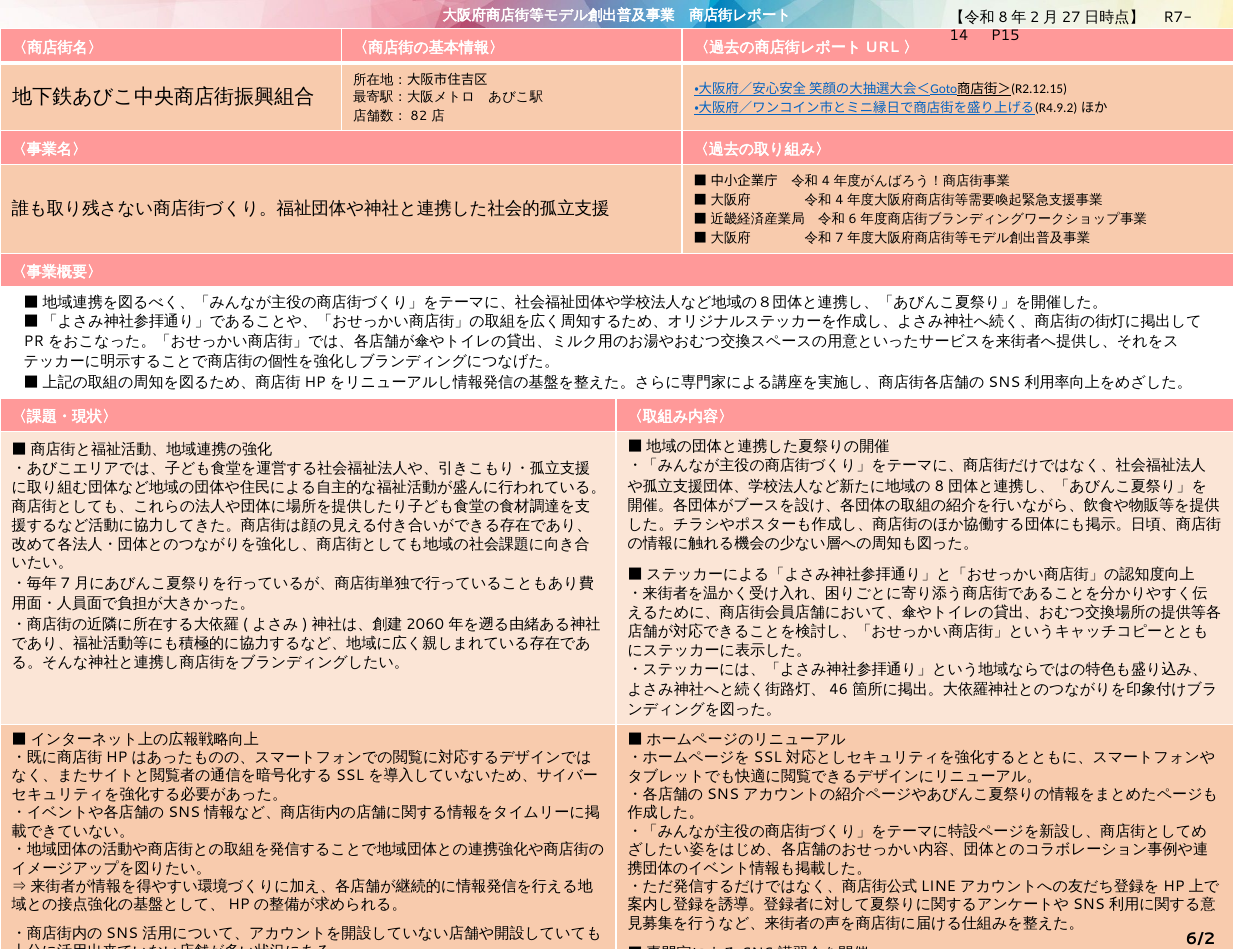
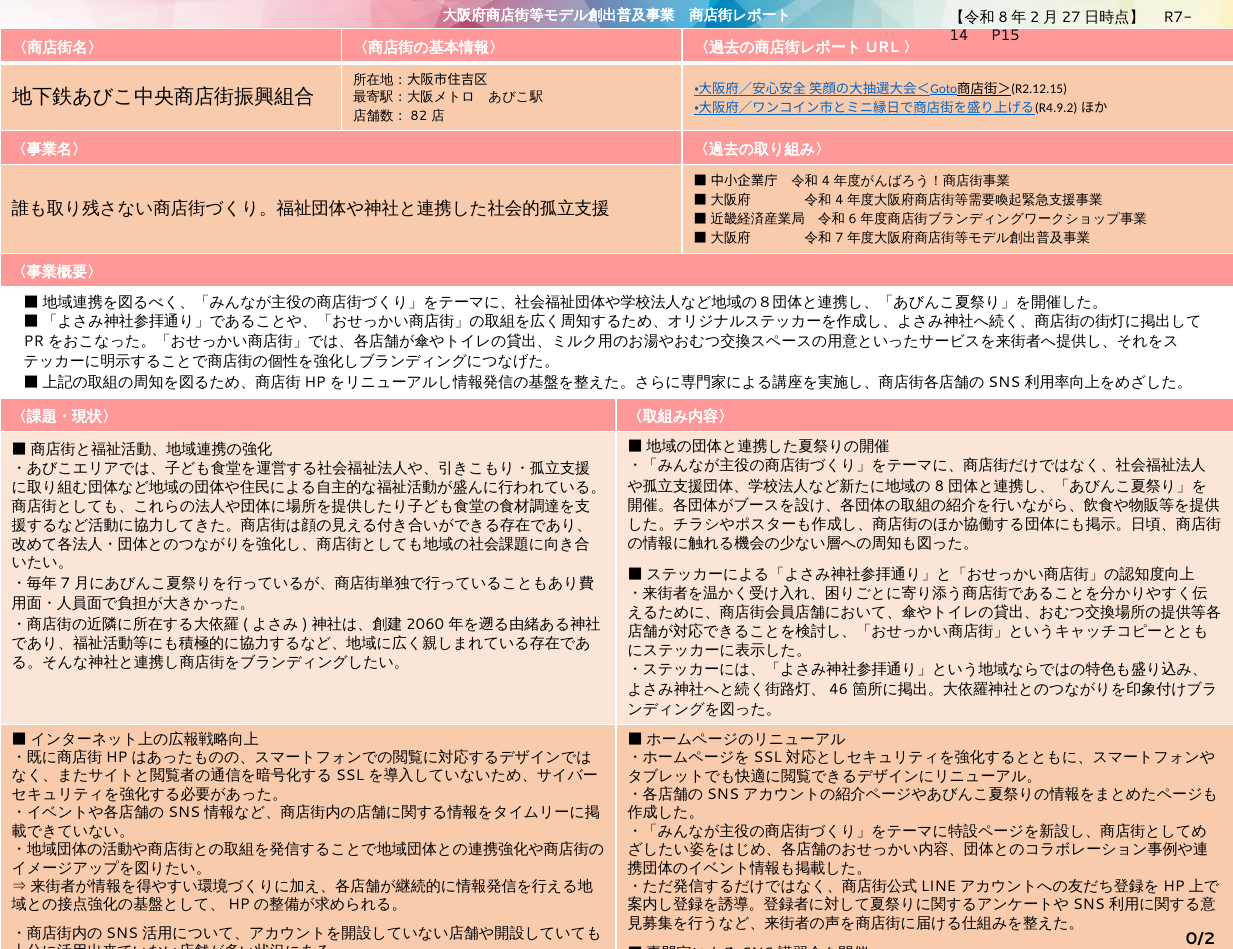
6/2: 6/2 -> 0/2 (1201, 938)
